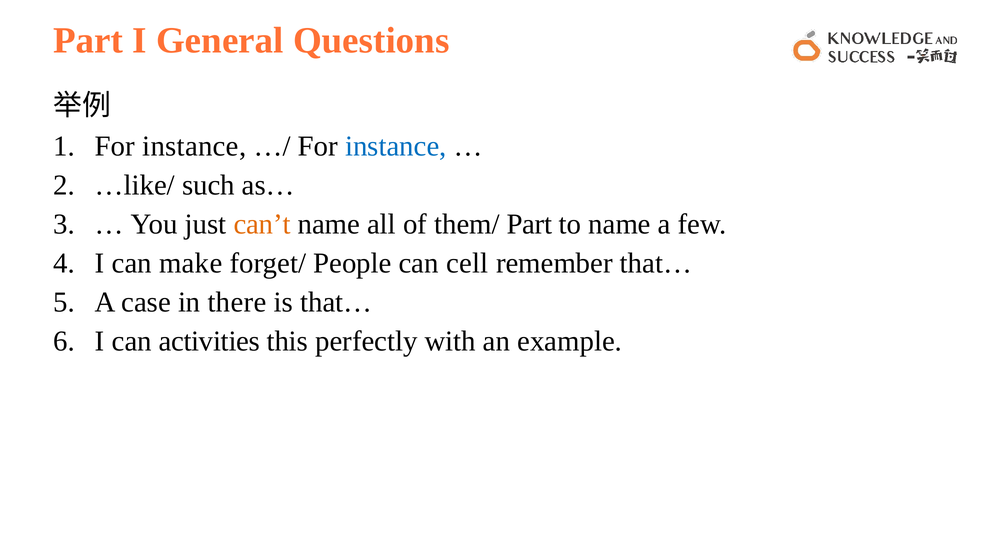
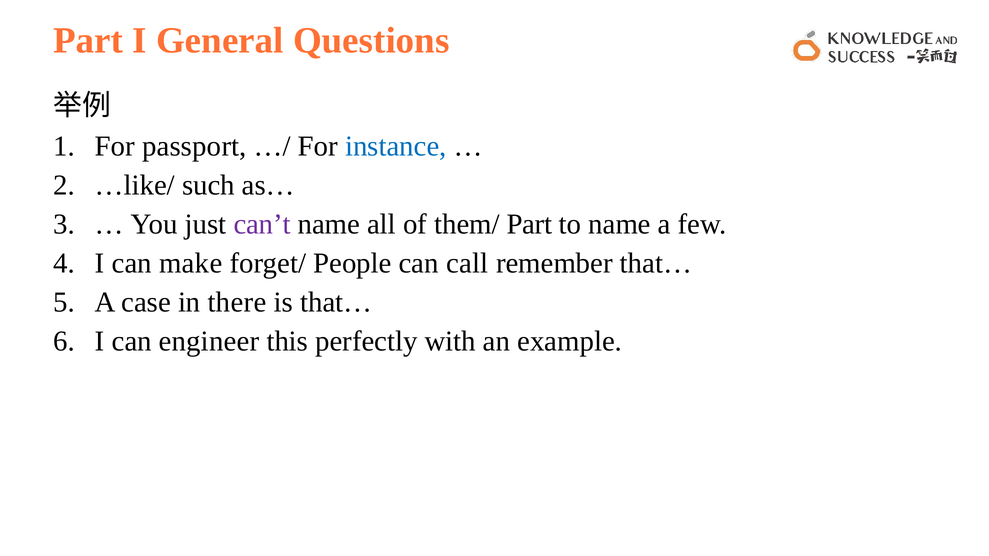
instance: instance -> passport (194, 146)
can’t colour: orange -> purple (262, 224)
cell: cell -> call (467, 264)
activities: activities -> engineer (209, 342)
